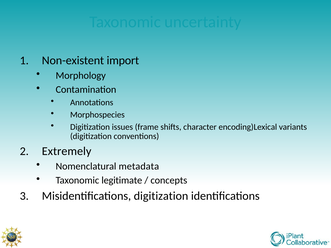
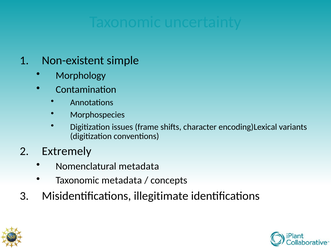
import: import -> simple (123, 60)
Taxonomic legitimate: legitimate -> metadata (122, 181)
Misidentifications digitization: digitization -> illegitimate (161, 196)
